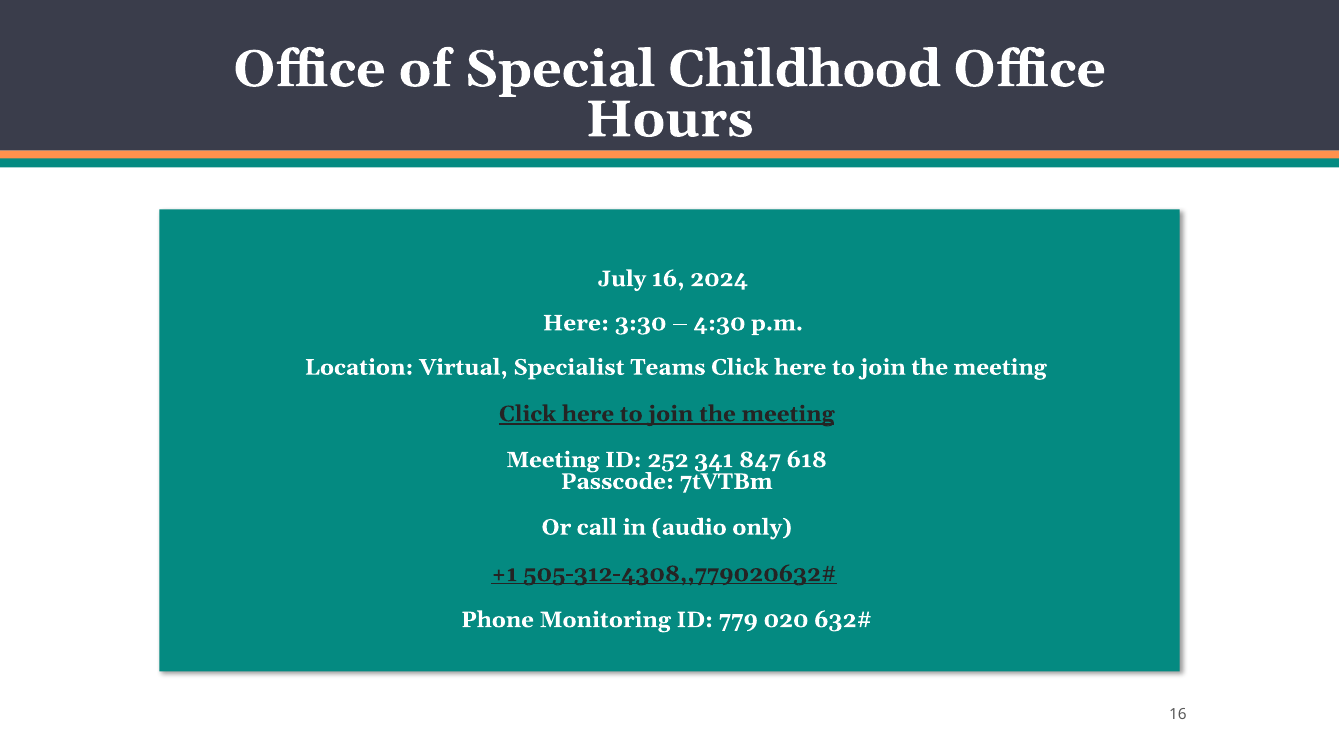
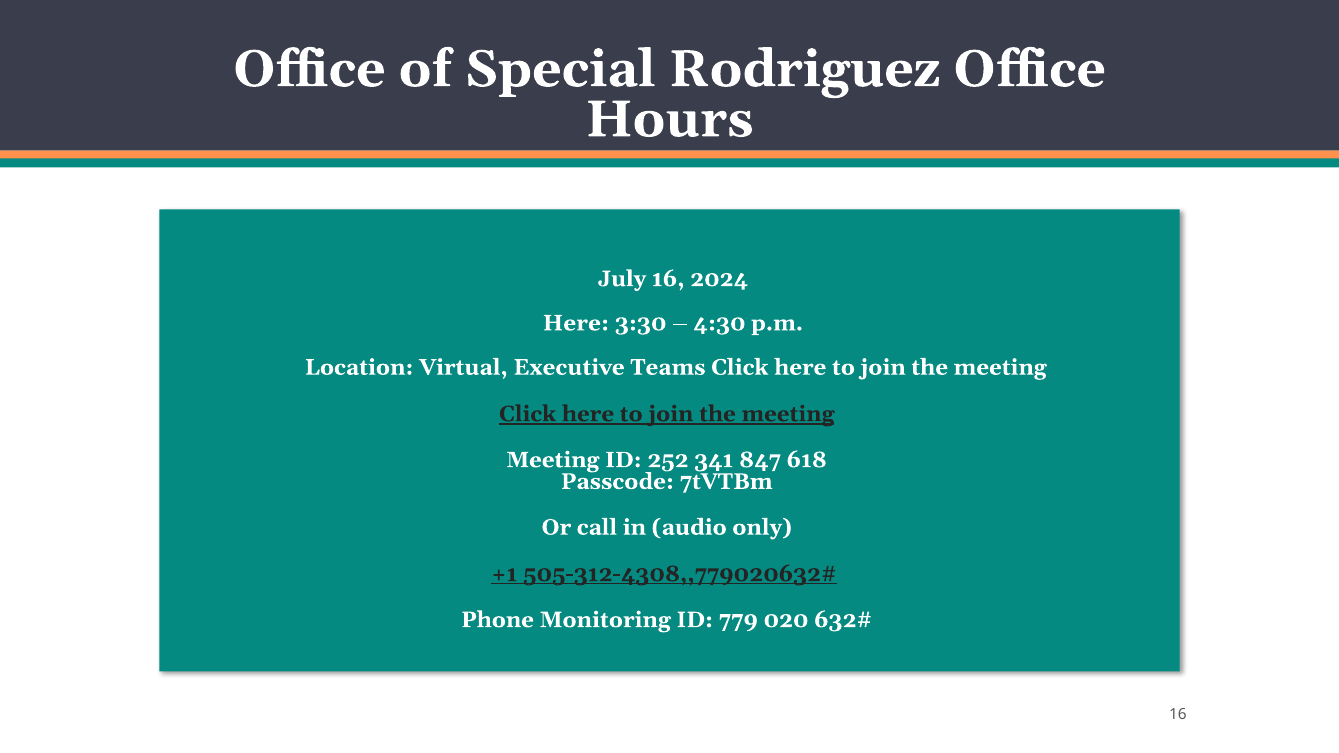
Childhood: Childhood -> Rodriguez (805, 69)
Specialist: Specialist -> Executive (569, 367)
